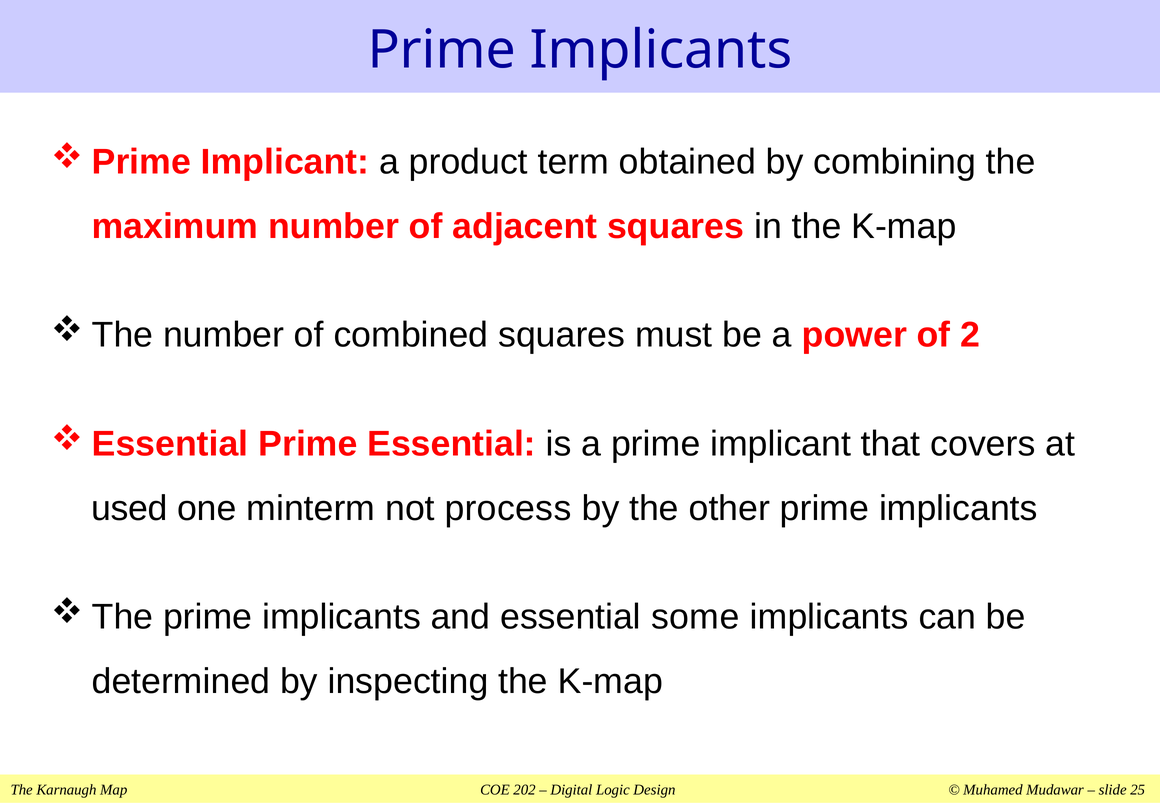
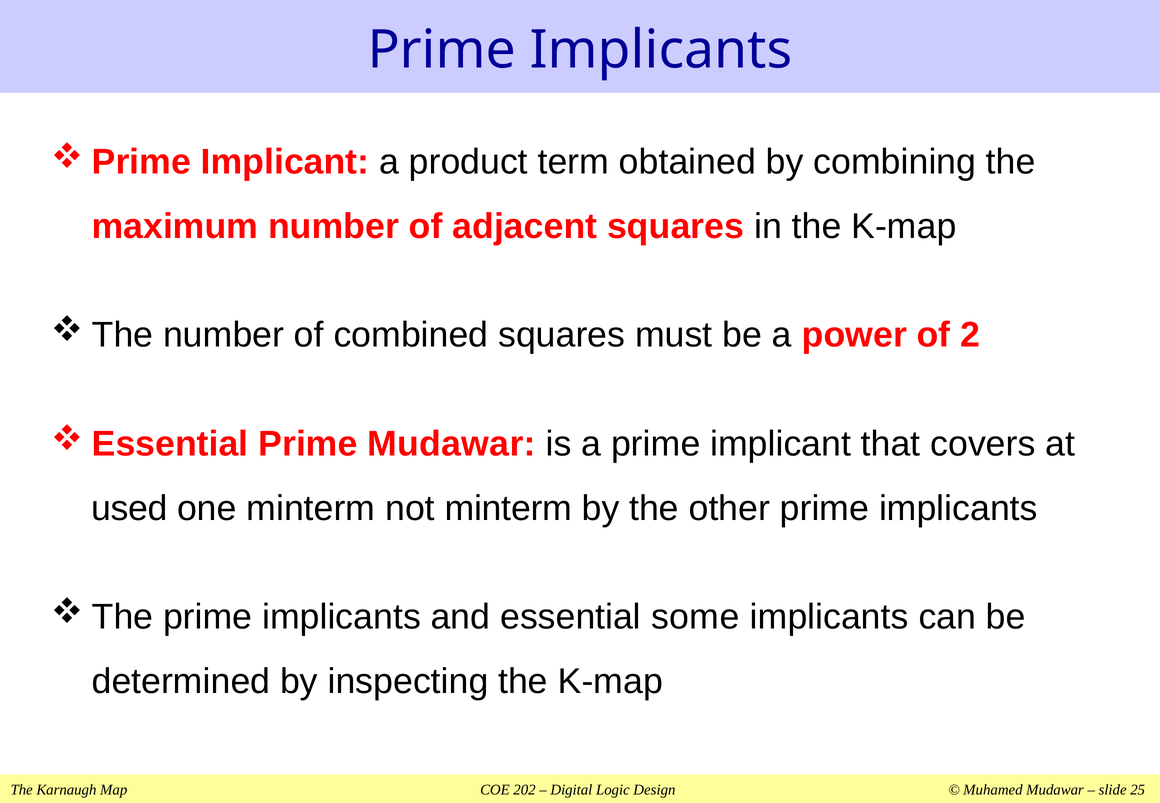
Prime Essential: Essential -> Mudawar (451, 444)
not process: process -> minterm (508, 508)
